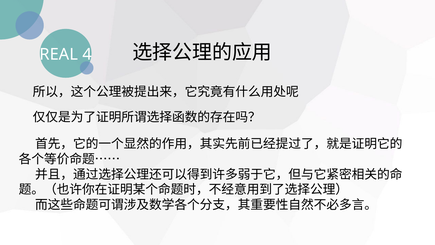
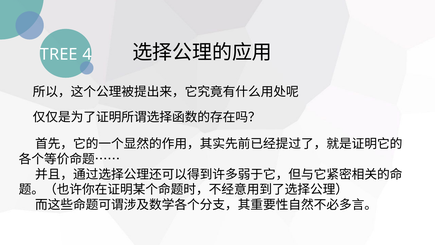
REAL: REAL -> TREE (59, 54)
